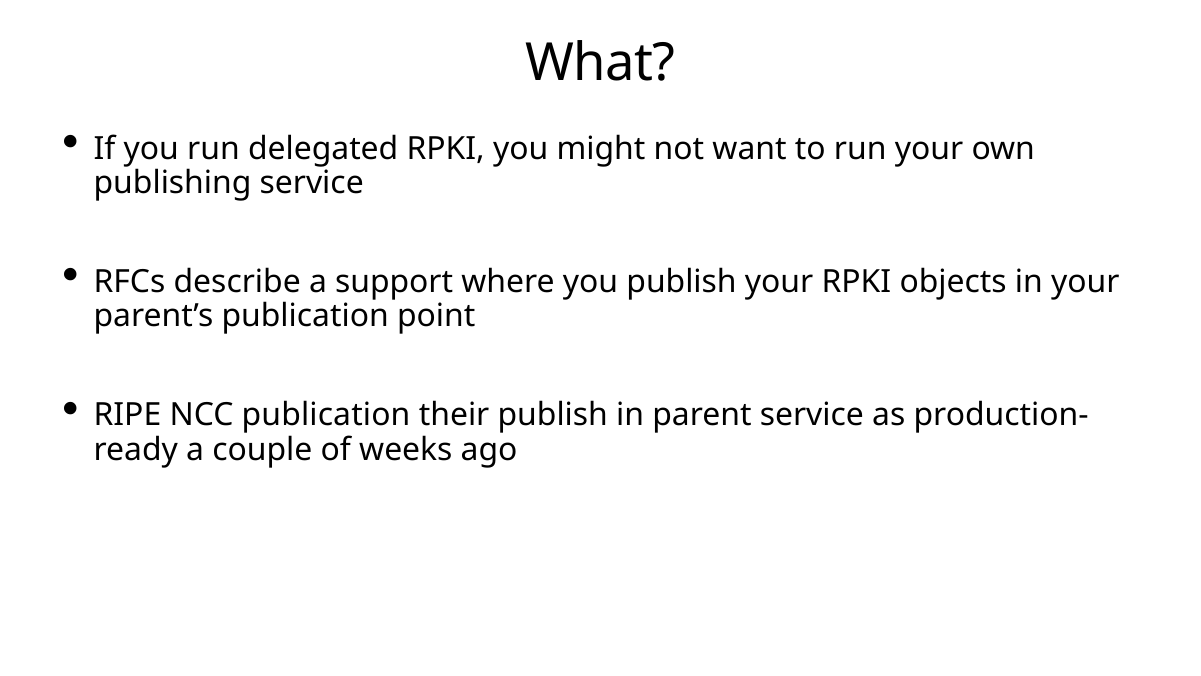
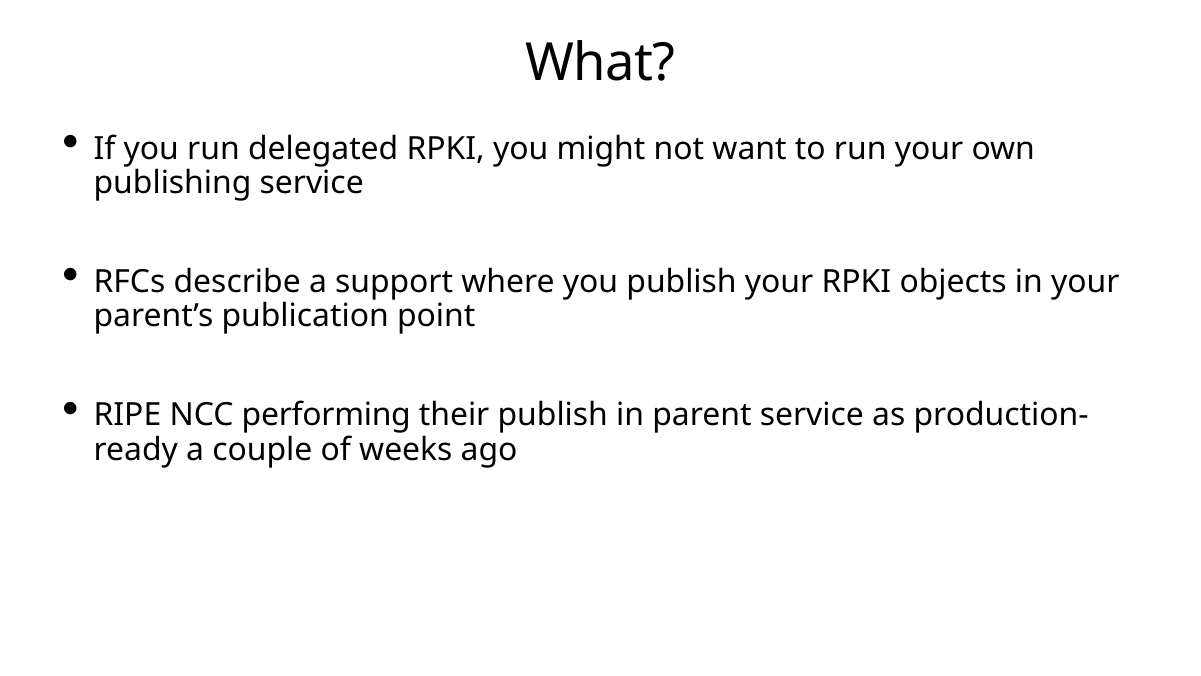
NCC publication: publication -> performing (326, 415)
